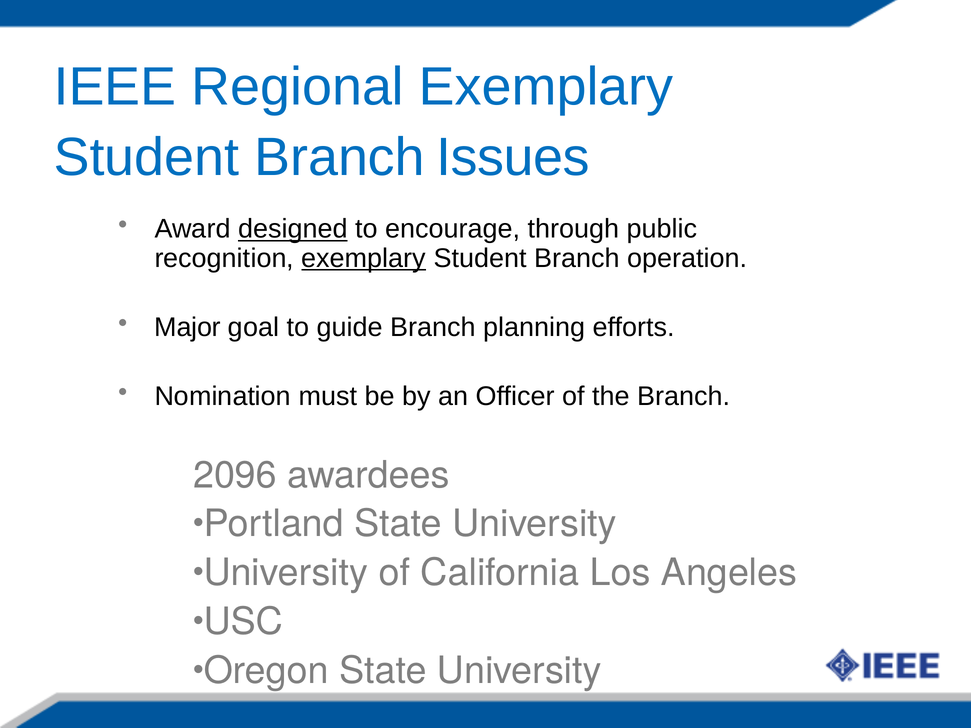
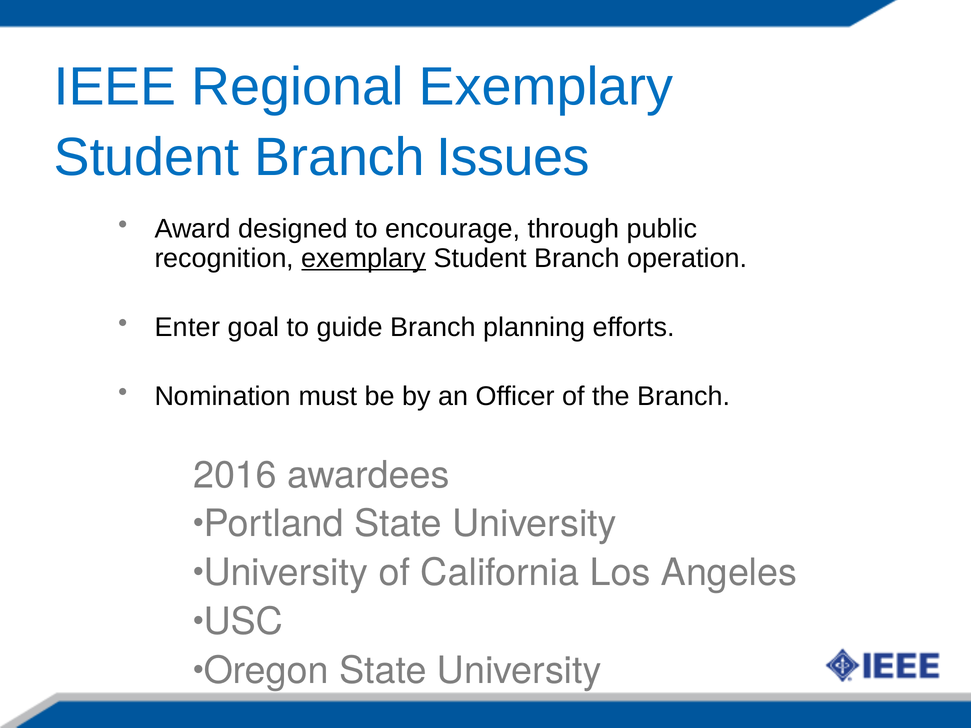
designed underline: present -> none (293, 229)
Major: Major -> Enter (187, 327)
2096: 2096 -> 2016 (235, 475)
